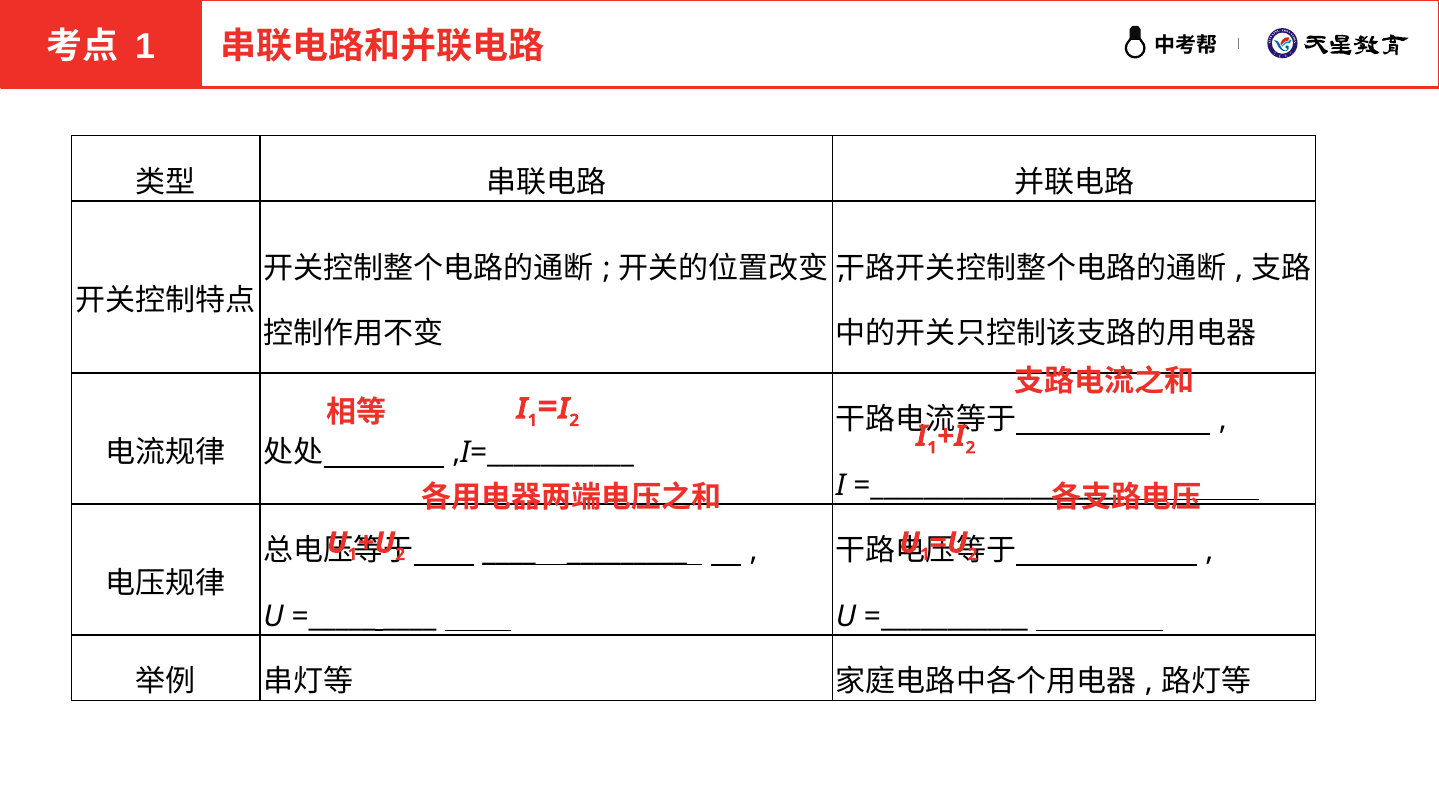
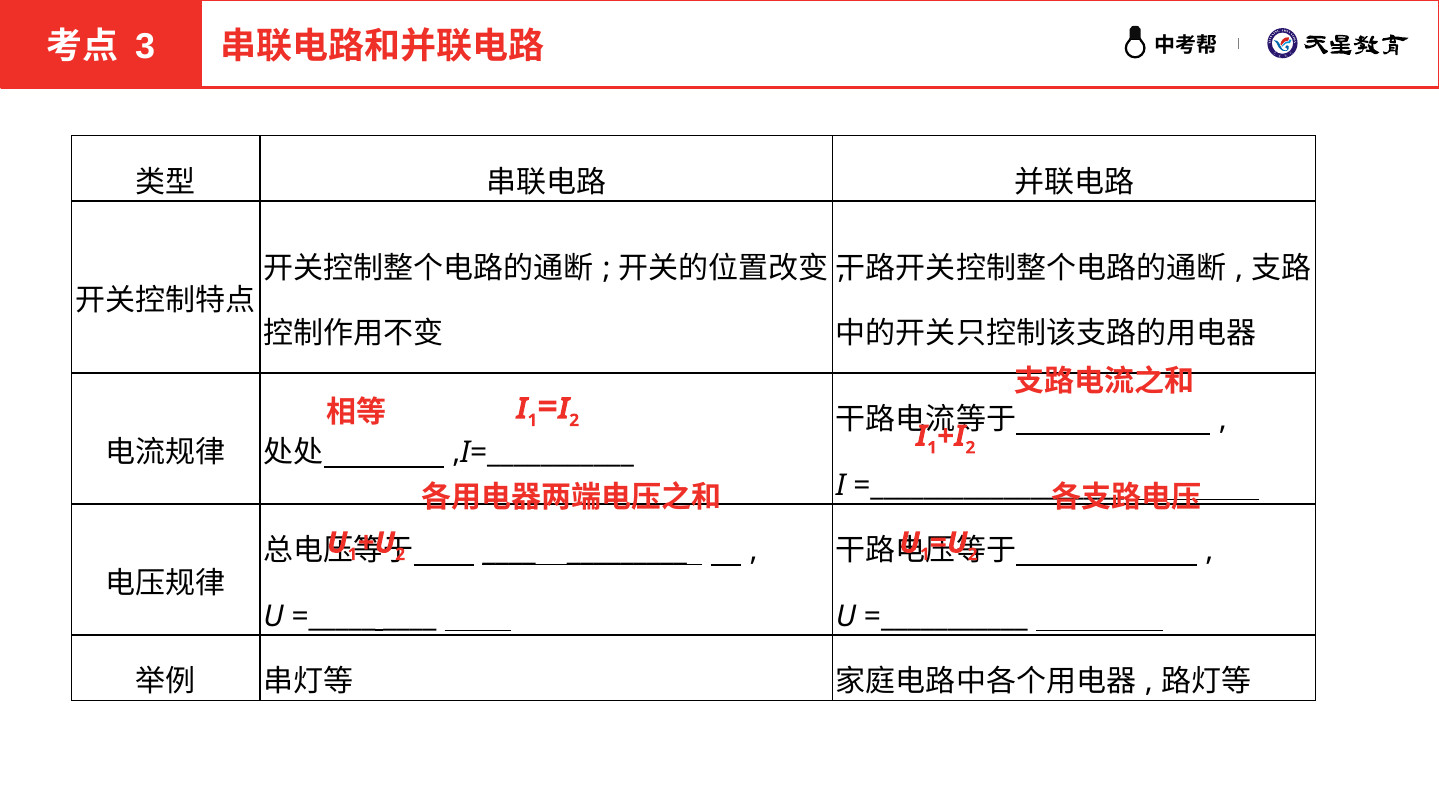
1: 1 -> 3 (145, 46)
